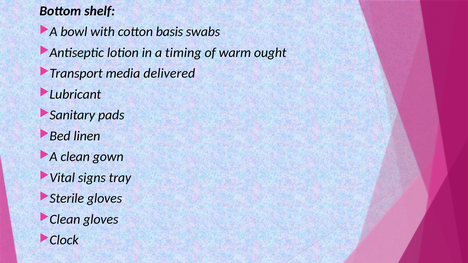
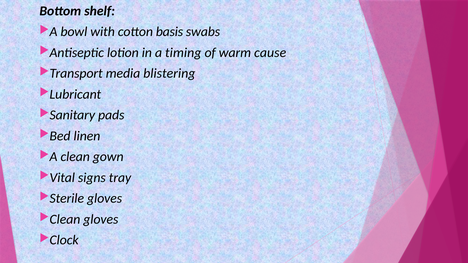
ought: ought -> cause (270, 53)
delivered: delivered -> blistering (169, 73)
